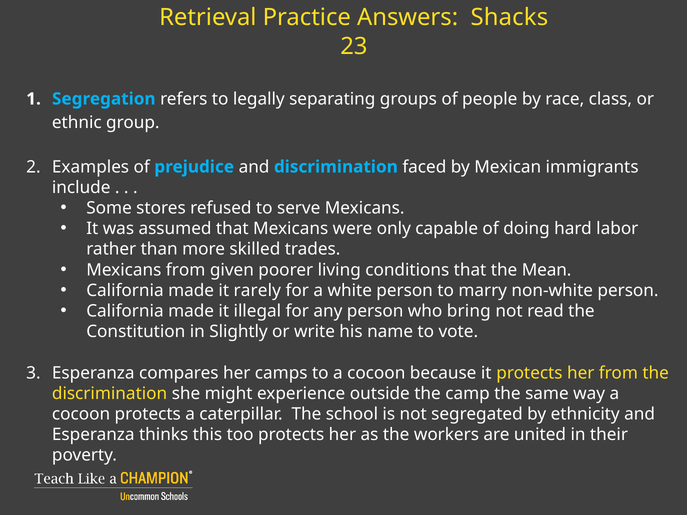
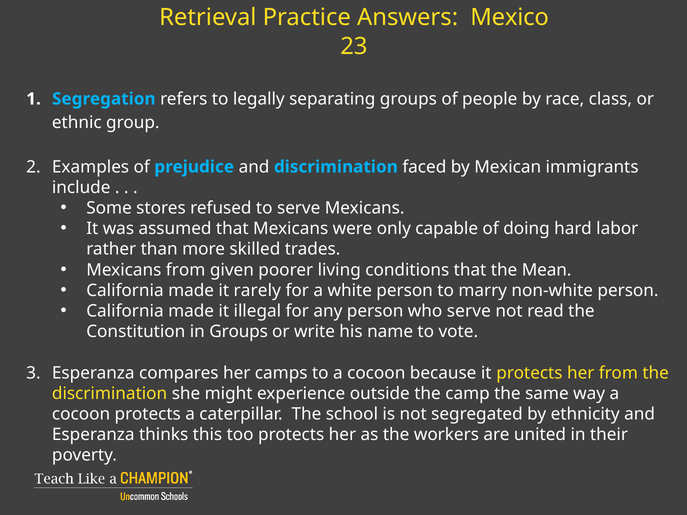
Shacks: Shacks -> Mexico (510, 18)
who bring: bring -> serve (469, 311)
in Slightly: Slightly -> Groups (239, 332)
